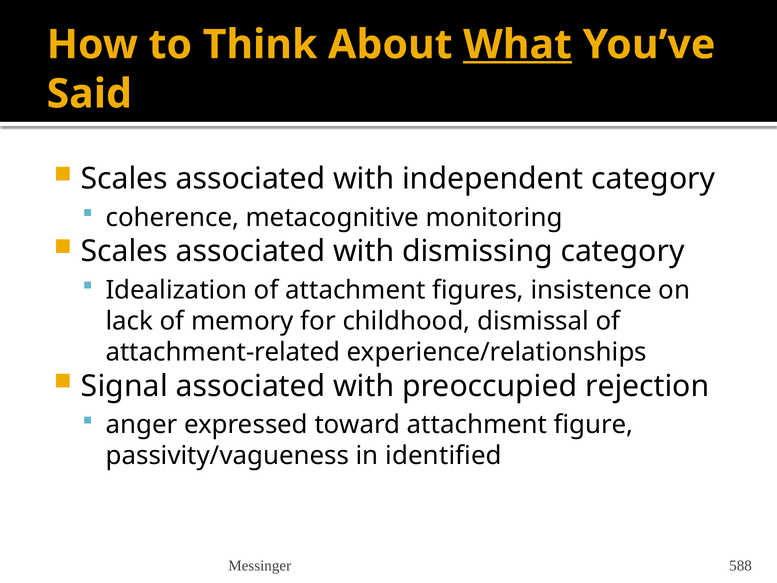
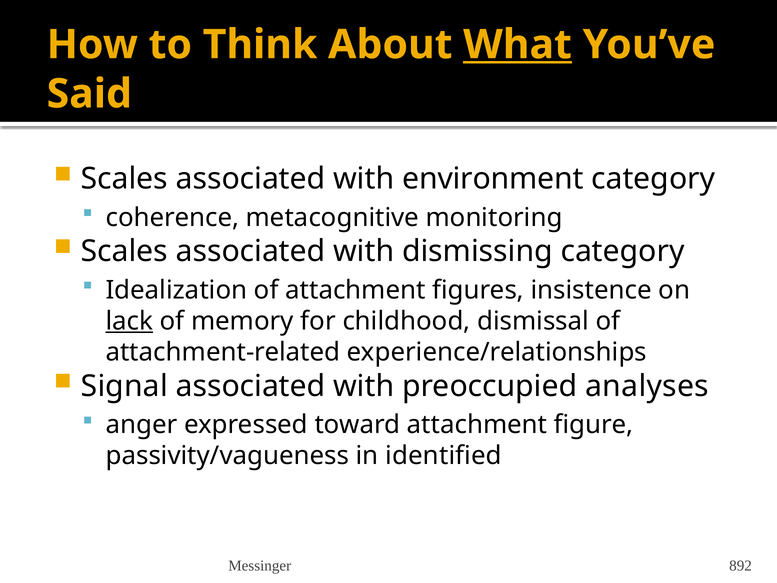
independent: independent -> environment (493, 179)
lack underline: none -> present (129, 321)
rejection: rejection -> analyses (647, 386)
588: 588 -> 892 (741, 566)
